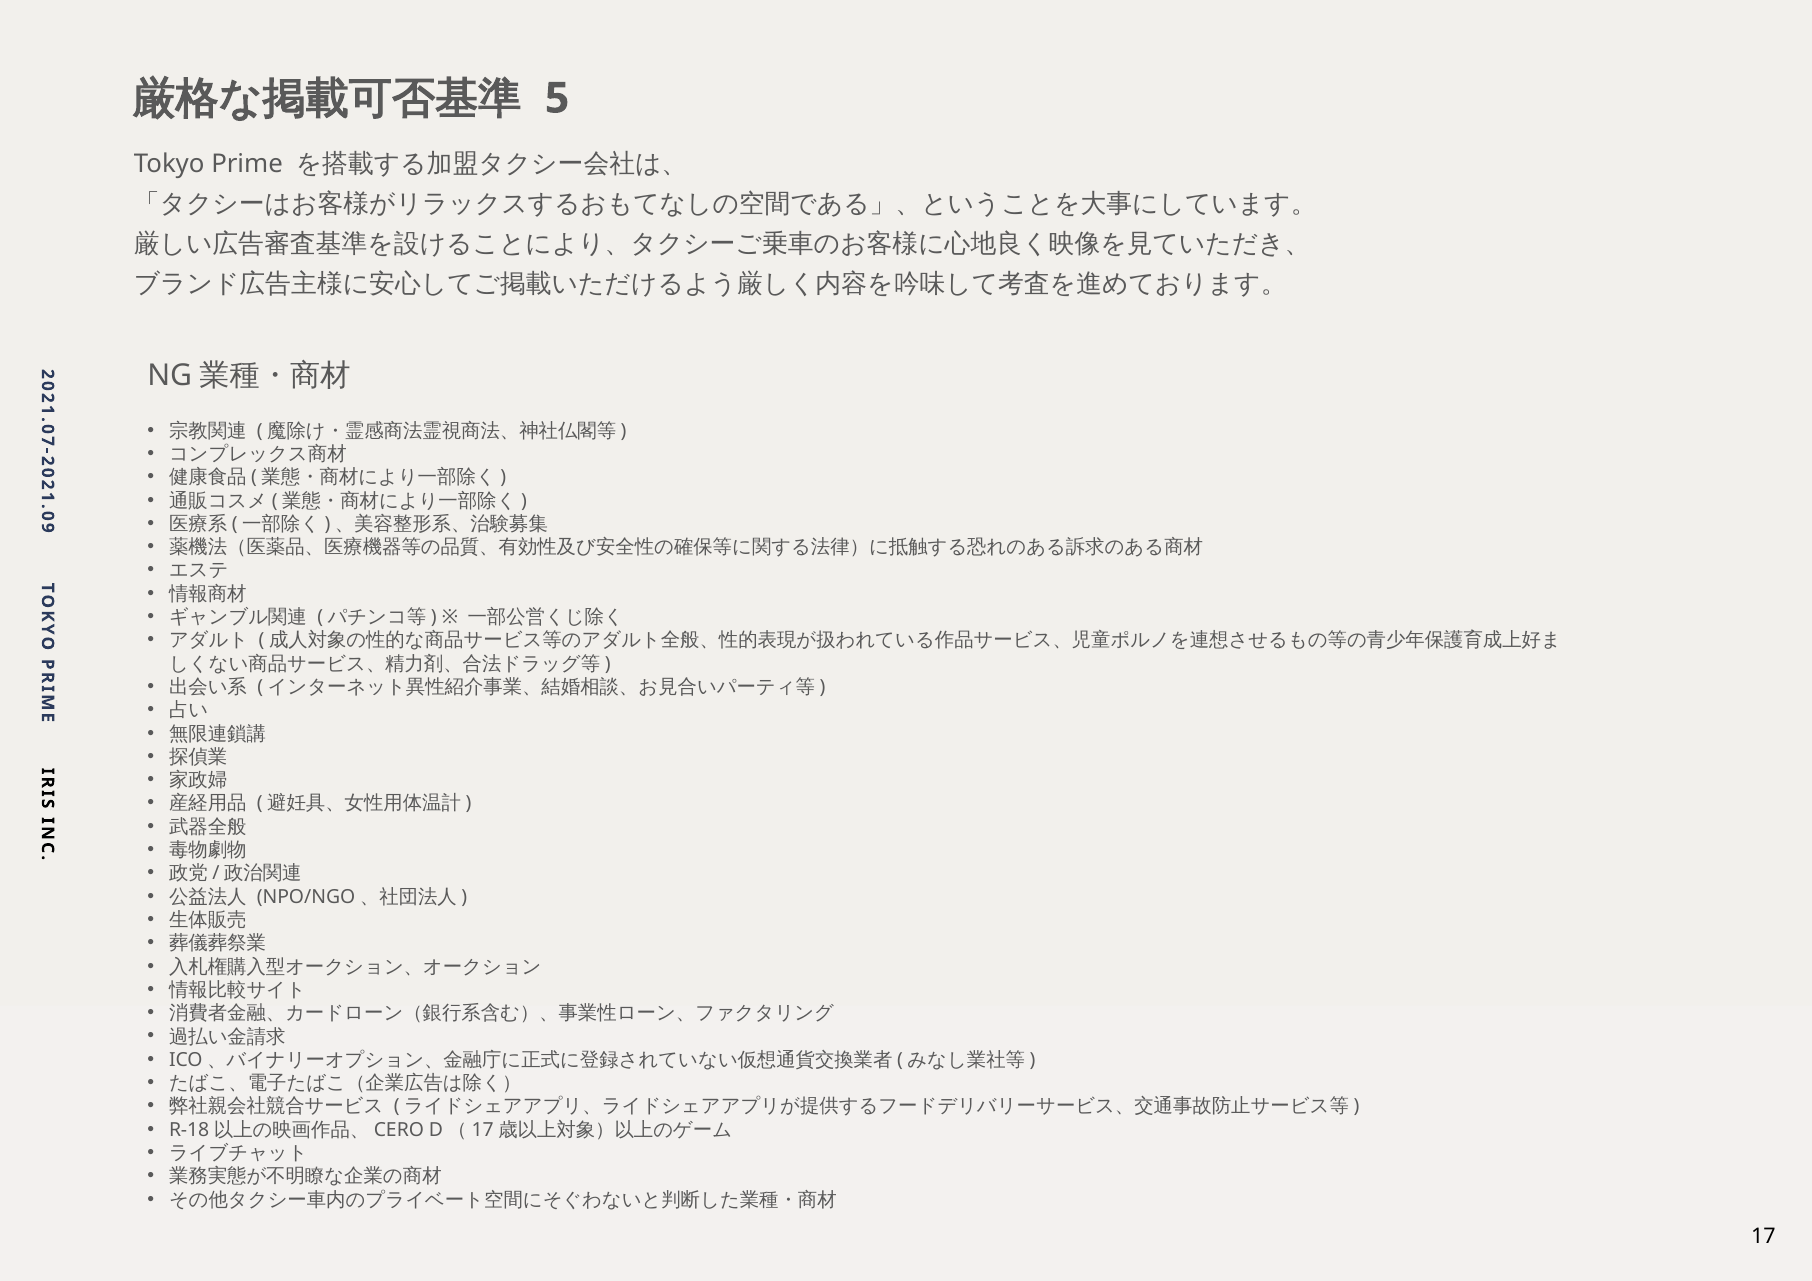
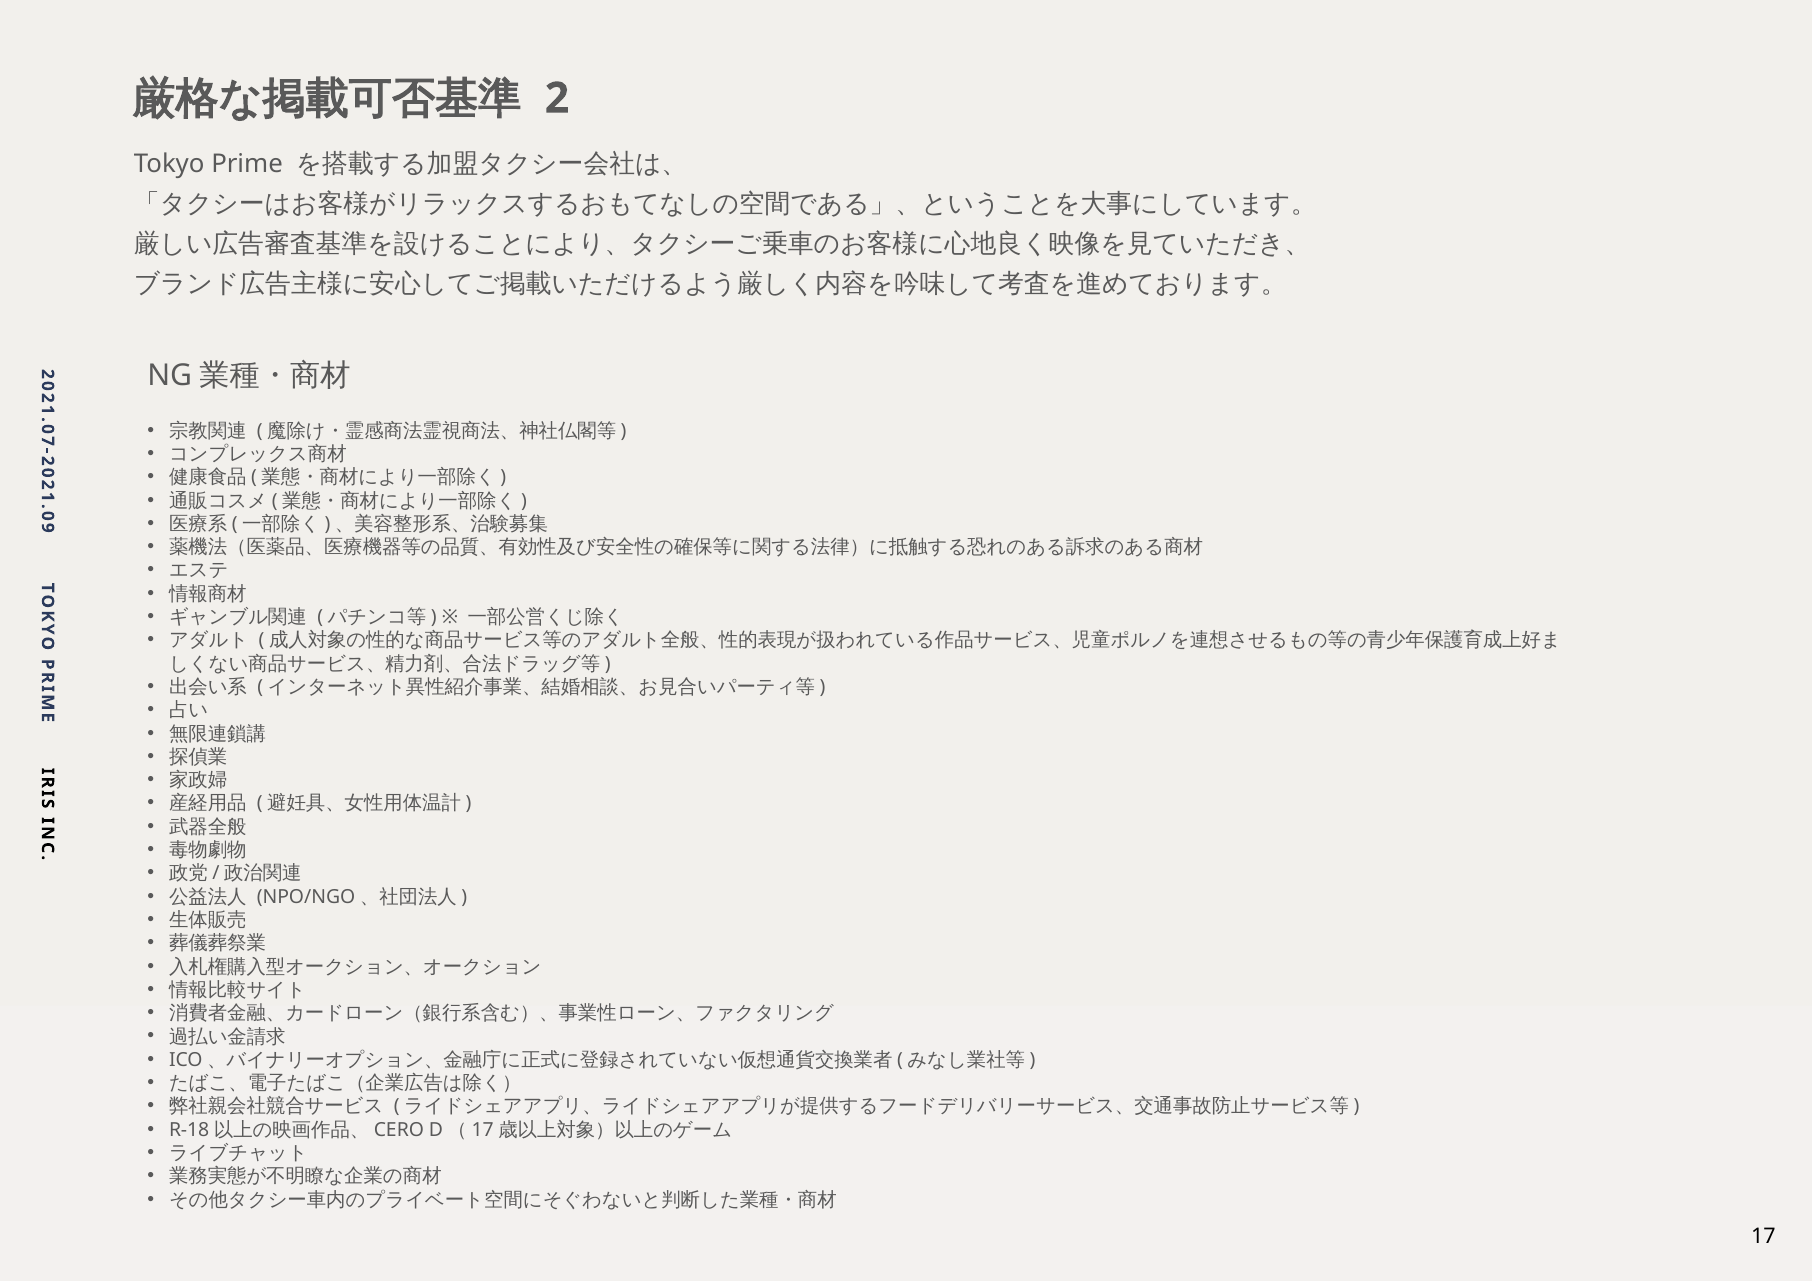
5: 5 -> 2 (557, 98)
